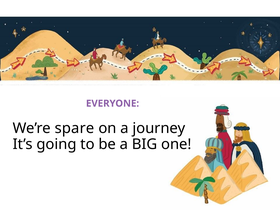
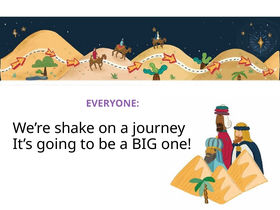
spare: spare -> shake (75, 128)
